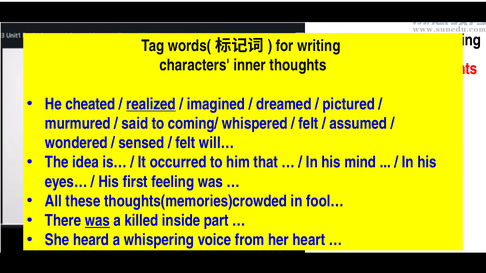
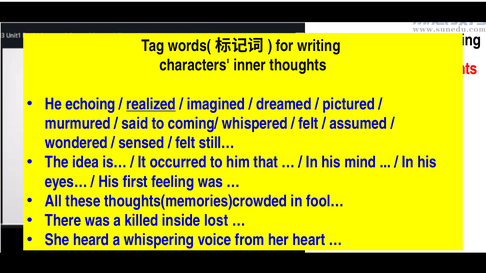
cheated: cheated -> echoing (90, 104)
will…: will… -> still… (217, 143)
was underline: present -> none (97, 221)
part: part -> lost (216, 221)
